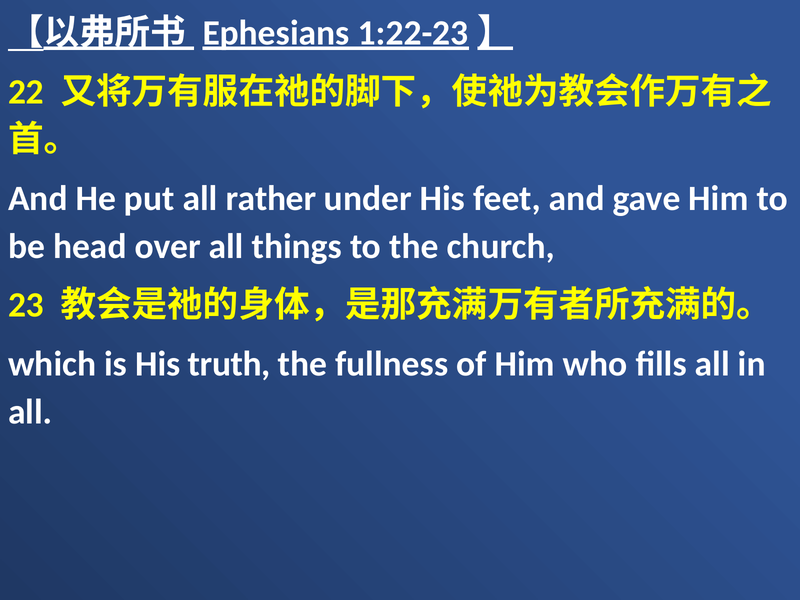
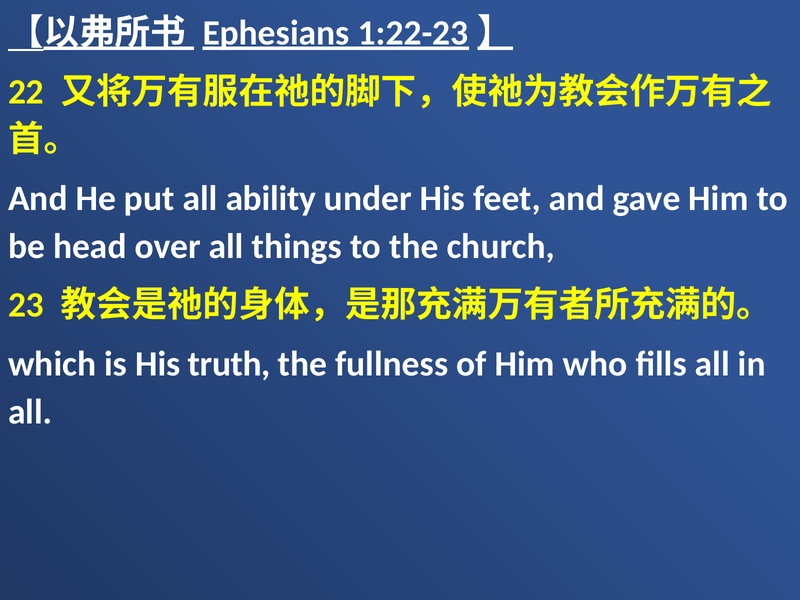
rather: rather -> ability (271, 199)
